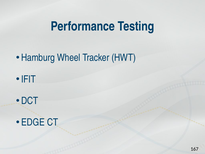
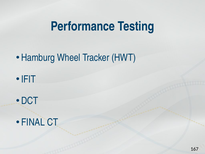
EDGE: EDGE -> FINAL (33, 122)
